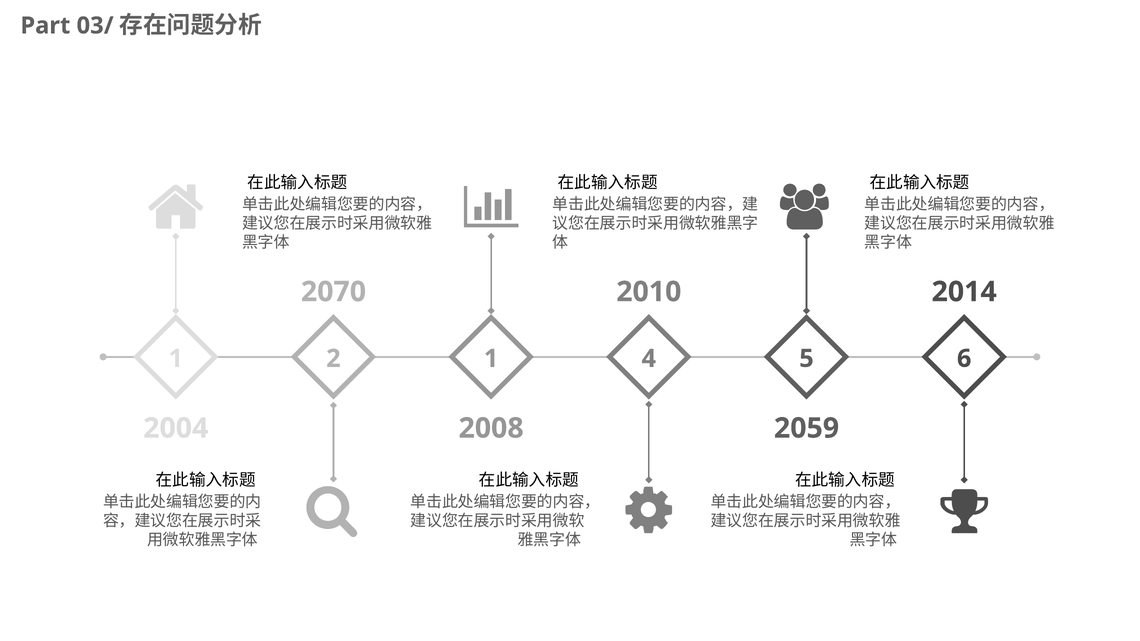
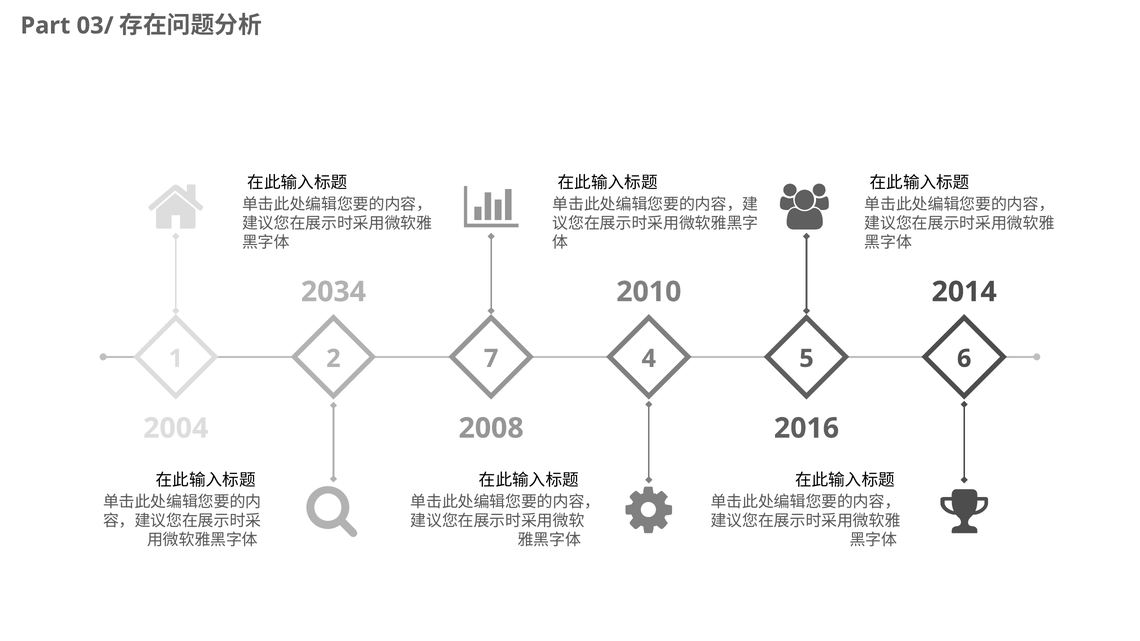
2070: 2070 -> 2034 (333, 292)
1 1: 1 -> 7 (491, 359)
2059: 2059 -> 2016 (807, 428)
